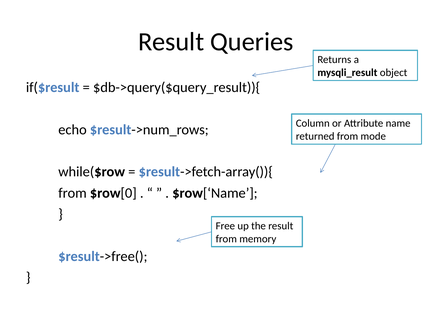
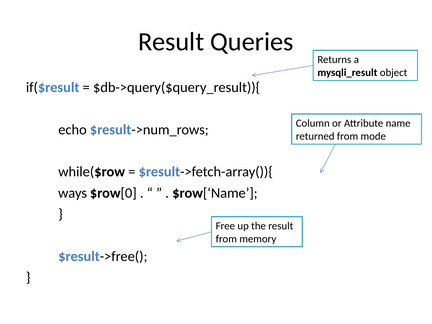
from: from -> ways (73, 193)
